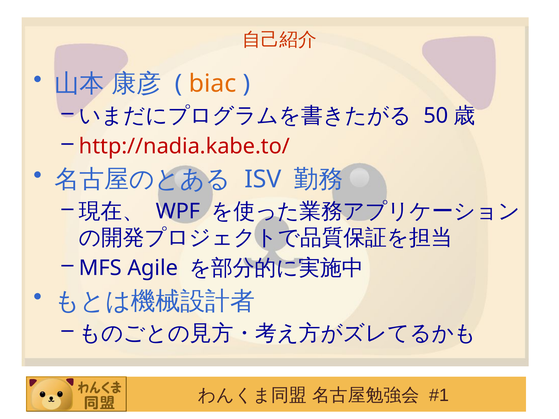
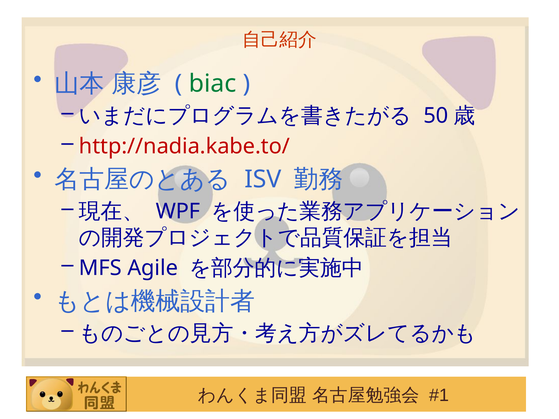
biac colour: orange -> green (213, 84)
